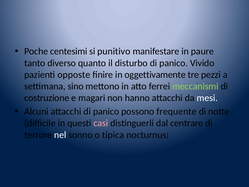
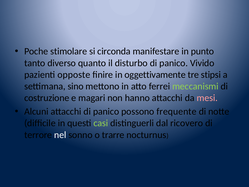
centesimi: centesimi -> stimolare (69, 51)
punitivo: punitivo -> circonda (114, 51)
paure: paure -> punto (202, 51)
pezzi: pezzi -> stipsi (211, 75)
mesi colour: white -> pink (207, 98)
casi colour: pink -> light green (101, 123)
centrare: centrare -> ricovero (187, 123)
tipica: tipica -> trarre (113, 135)
